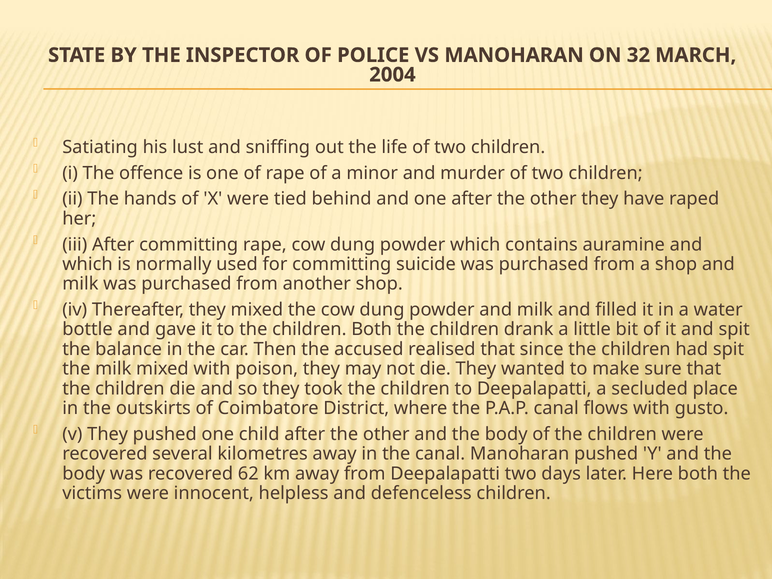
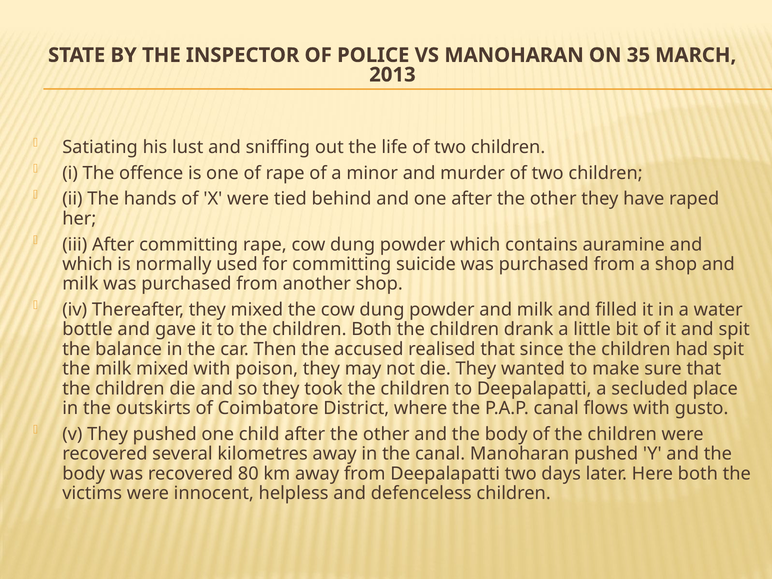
32: 32 -> 35 (638, 55)
2004: 2004 -> 2013 (392, 75)
62: 62 -> 80 (248, 474)
